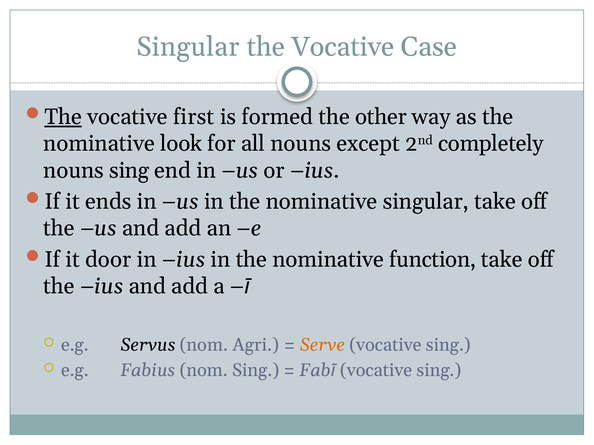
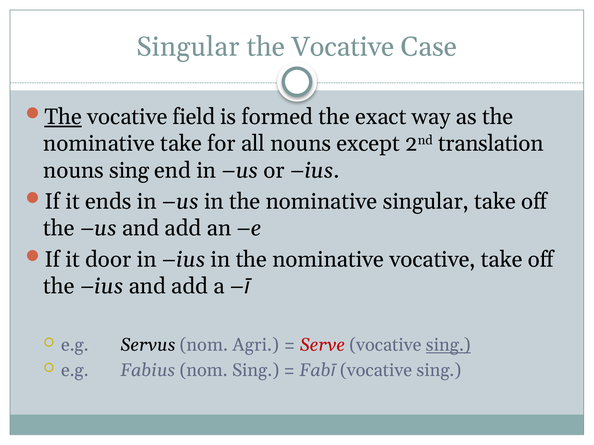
first: first -> field (194, 117)
other: other -> exact (381, 117)
nominative look: look -> take (181, 144)
completely: completely -> translation (491, 144)
nominative function: function -> vocative (432, 260)
Serve colour: orange -> red (322, 345)
sing underline: none -> present (448, 345)
